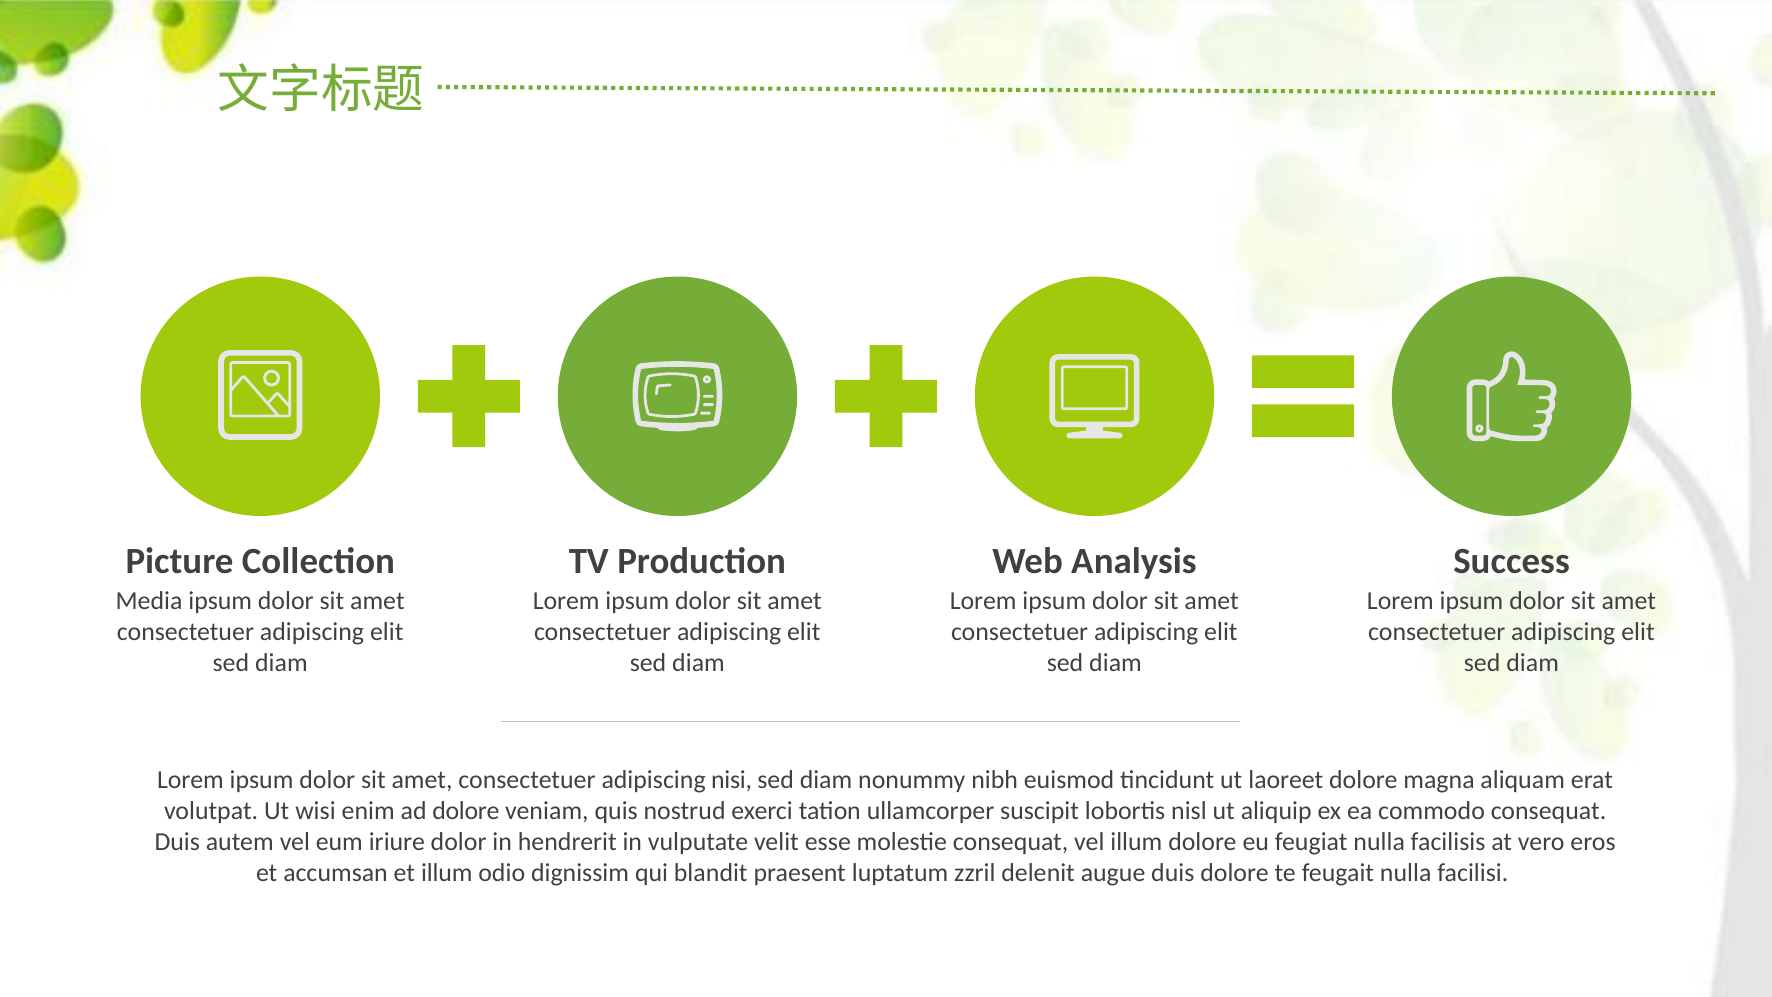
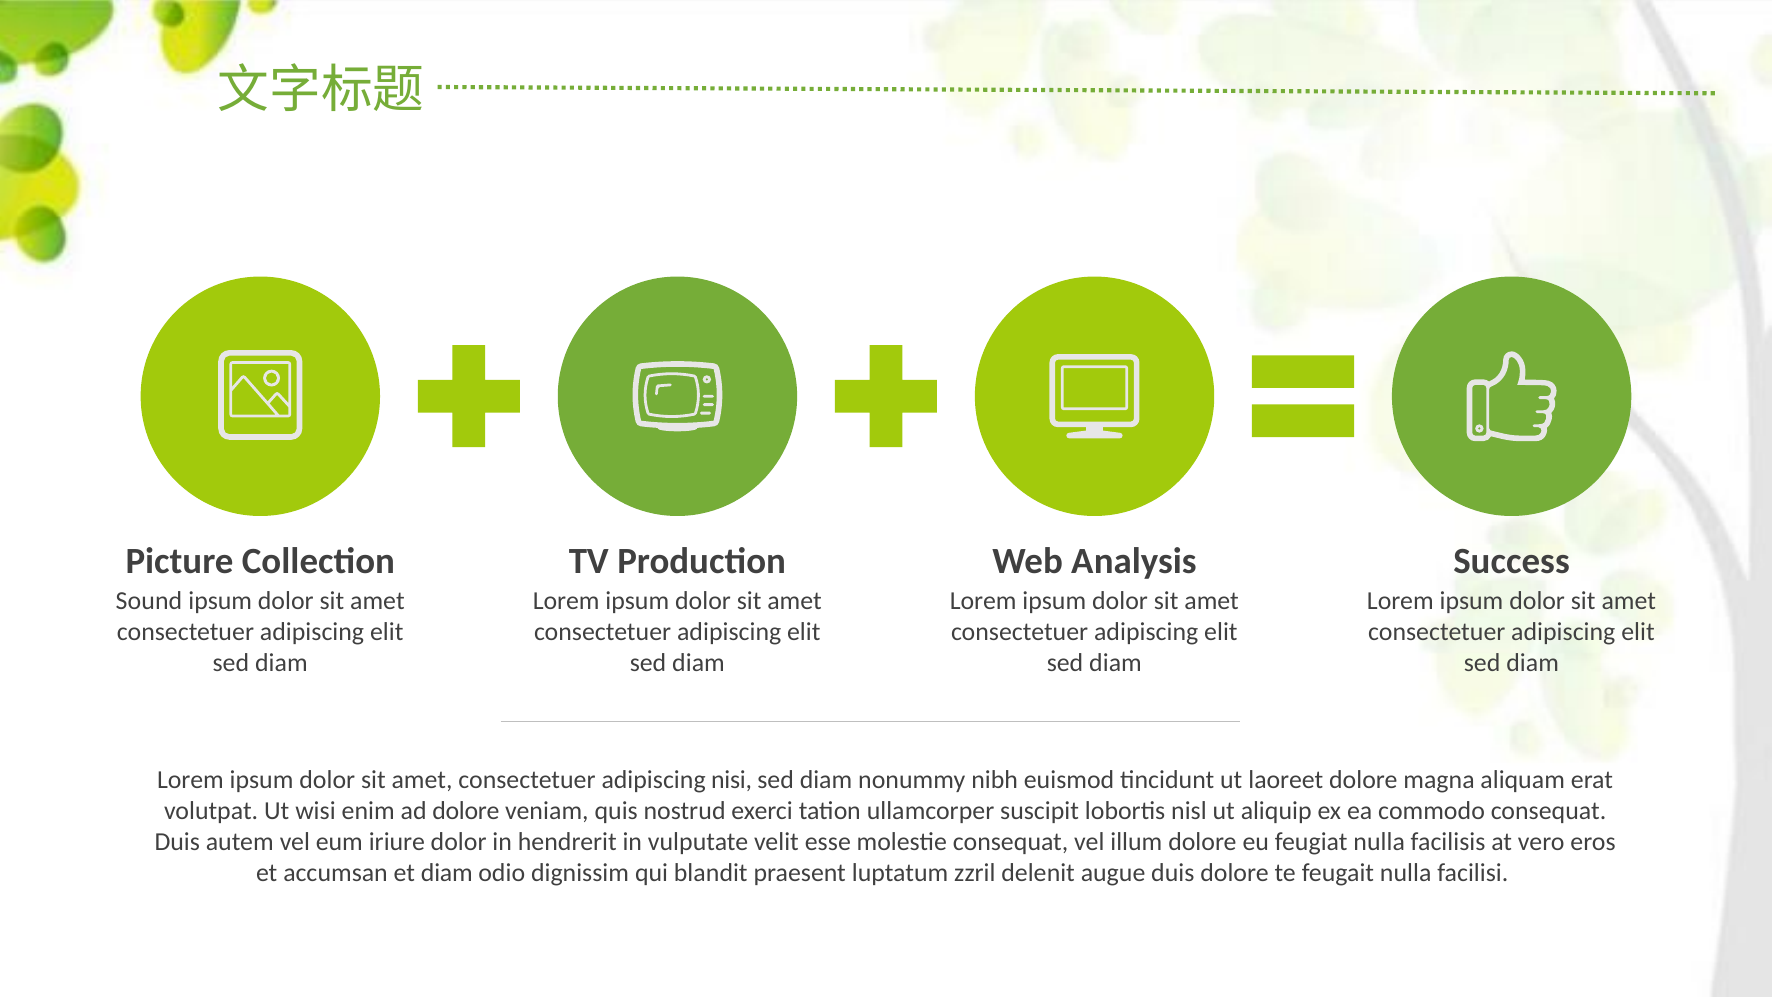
Media: Media -> Sound (149, 601)
et illum: illum -> diam (447, 873)
